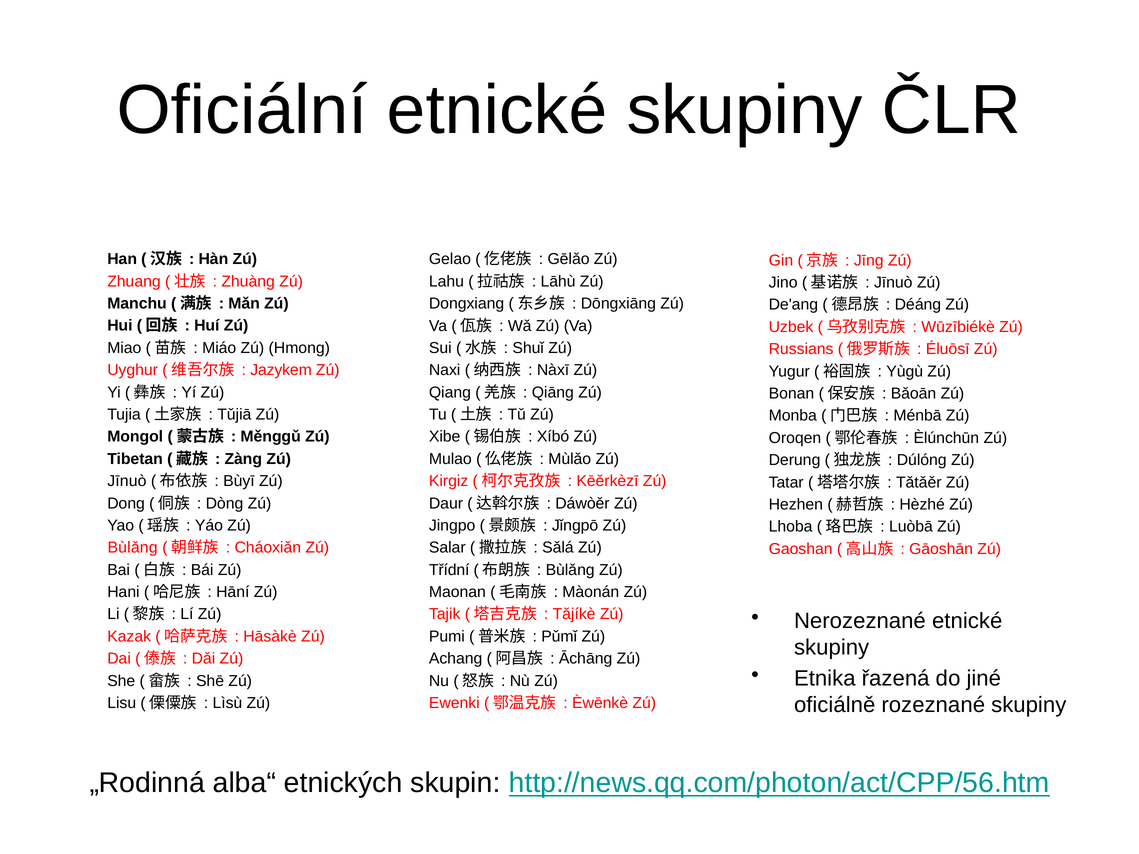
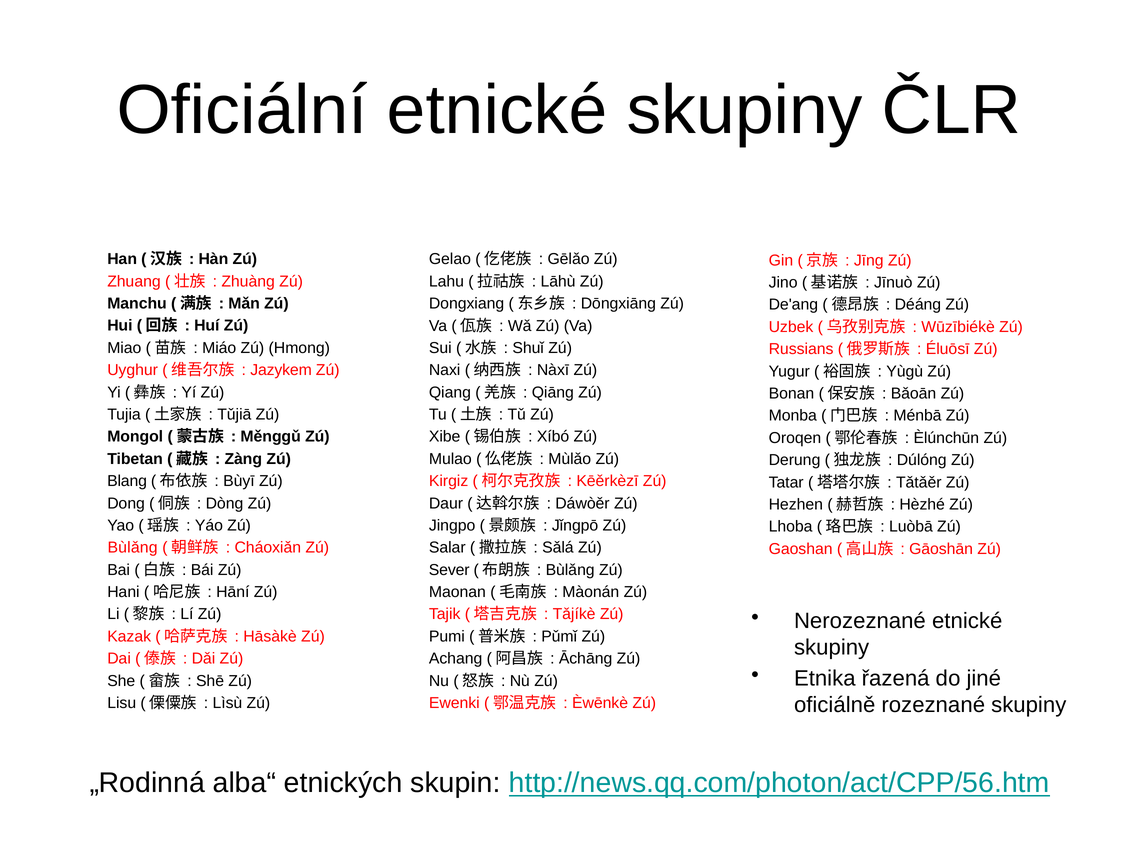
Jīnuò: Jīnuò -> Blang (127, 481)
Třídní: Třídní -> Sever (449, 570)
